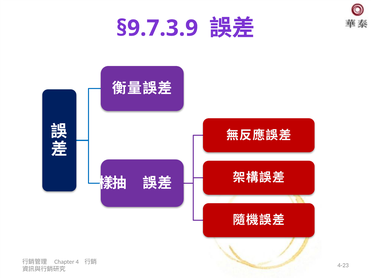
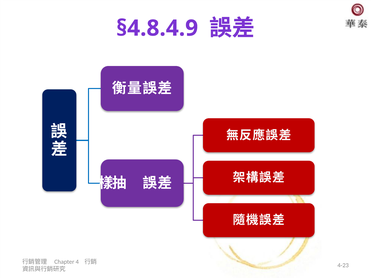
§9.7.3.9: §9.7.3.9 -> §4.8.4.9 (157, 28)
